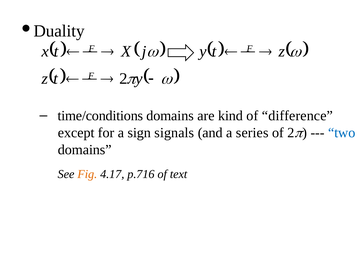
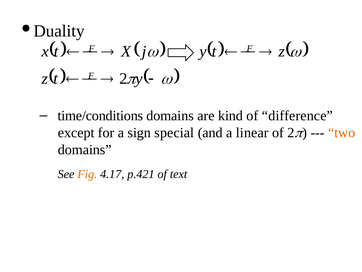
signals: signals -> special (174, 133)
series: series -> linear (252, 133)
two colour: blue -> orange (342, 133)
p.716: p.716 -> p.421 (141, 174)
